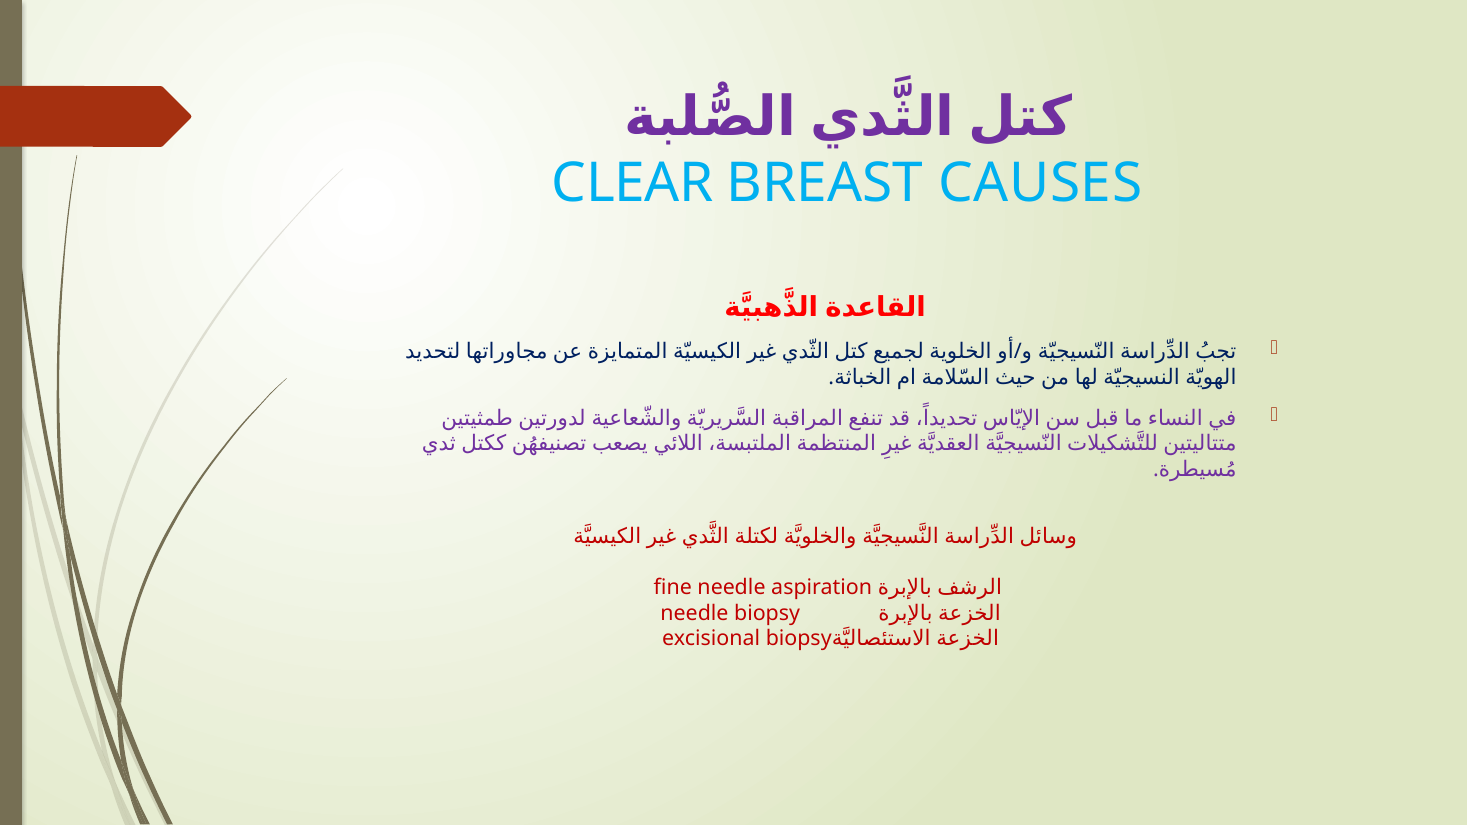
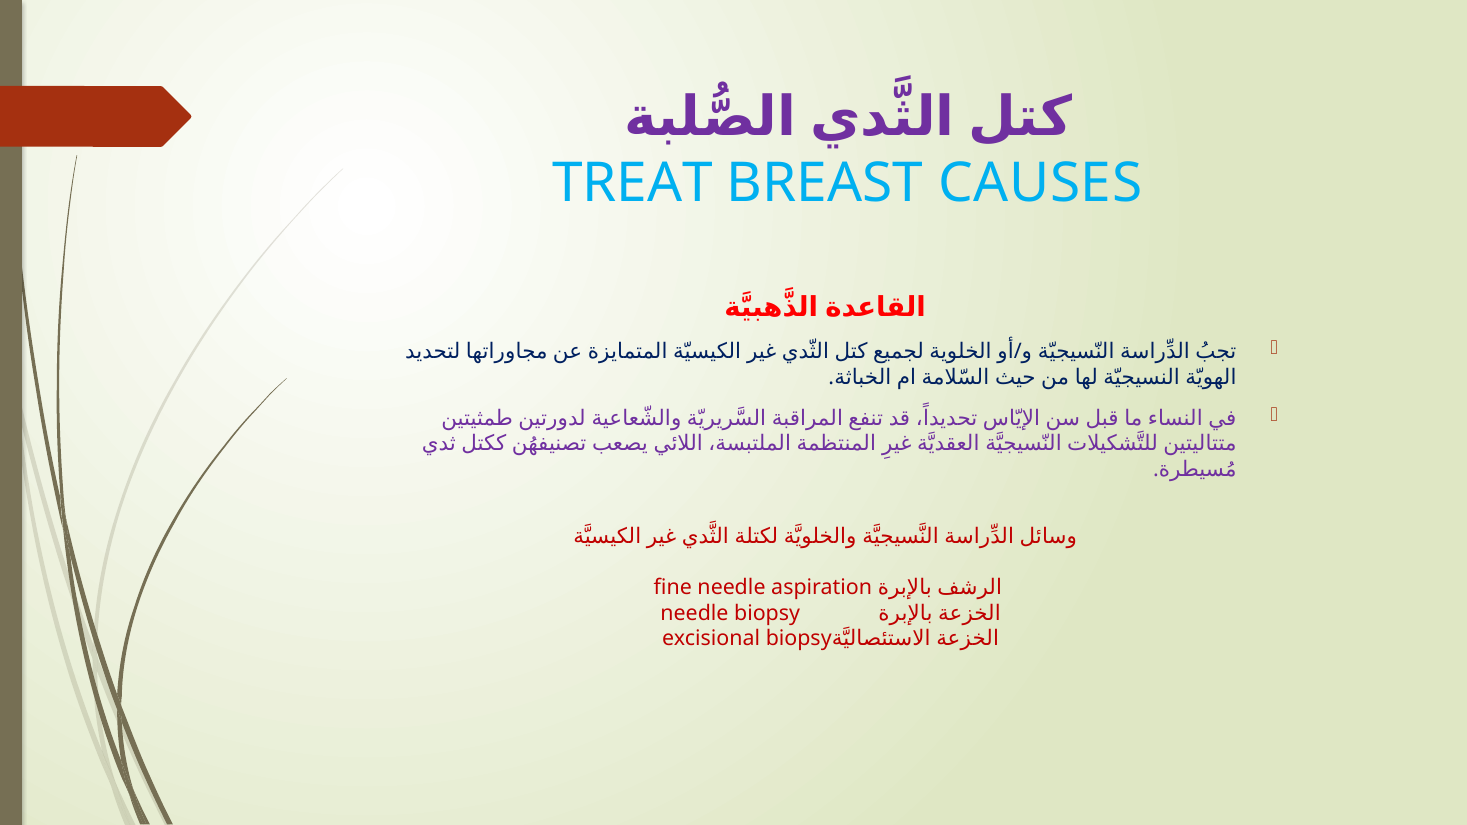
CLEAR: CLEAR -> TREAT (632, 183)
